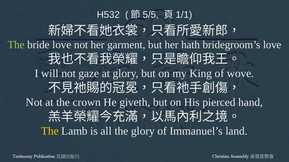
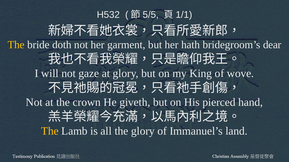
The colour: light green -> yellow (16, 45)
bride love: love -> doth (62, 45)
bridegroom’s love: love -> dear (272, 45)
